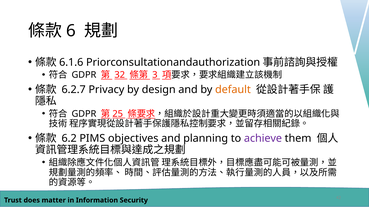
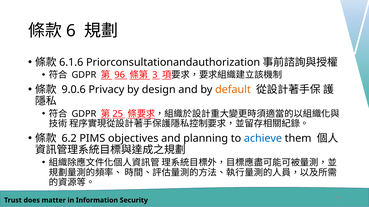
32: 32 -> 96 (120, 75)
6.2.7: 6.2.7 -> 9.0.6 (74, 90)
achieve colour: purple -> blue (263, 139)
